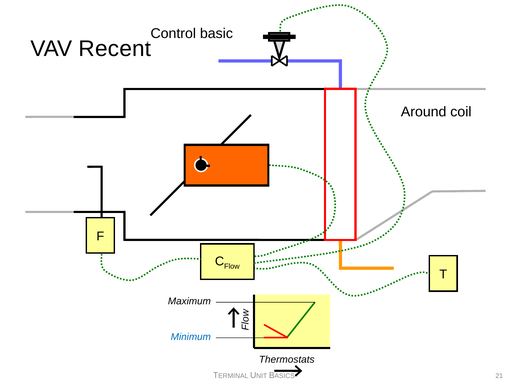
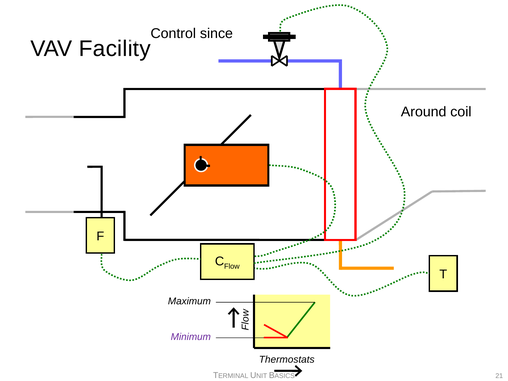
basic: basic -> since (216, 33)
Recent: Recent -> Facility (115, 49)
Minimum colour: blue -> purple (191, 337)
